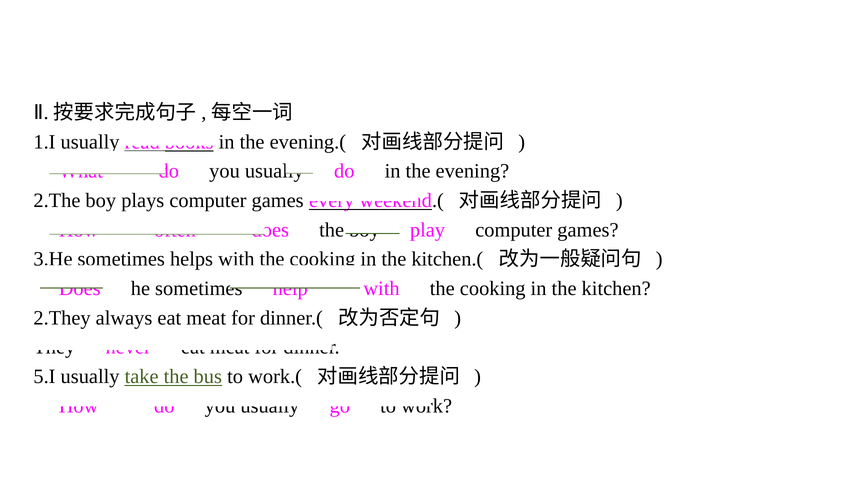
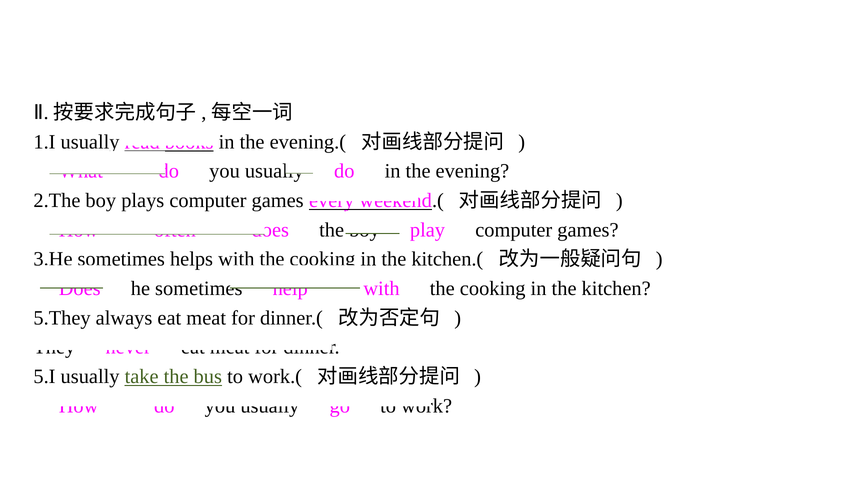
2.They: 2.They -> 5.They (62, 318)
